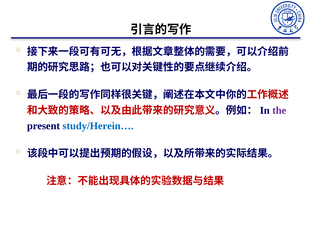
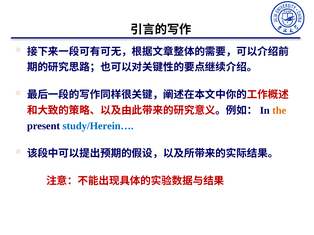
the colour: purple -> orange (279, 111)
